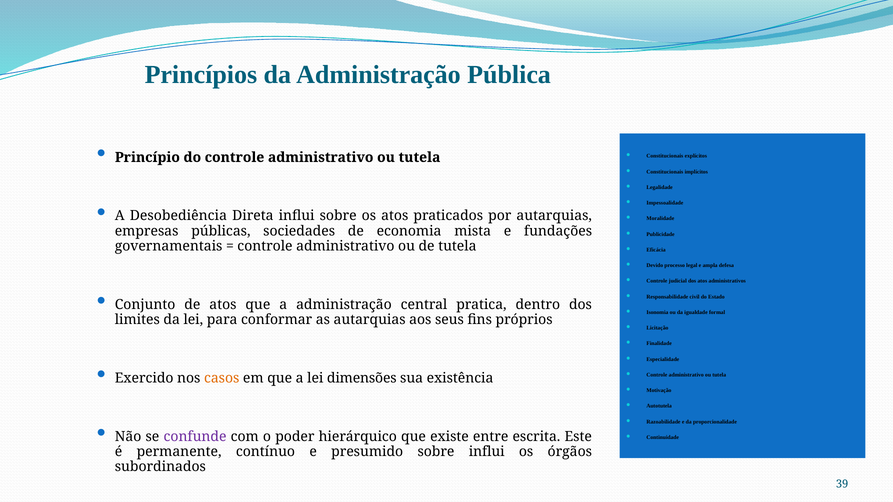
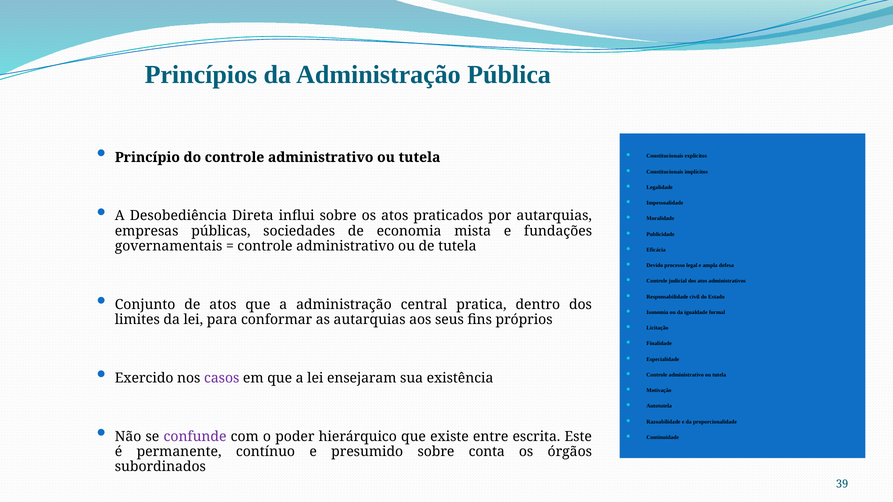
casos colour: orange -> purple (222, 378)
dimensões: dimensões -> ensejaram (362, 378)
sobre influi: influi -> conta (487, 452)
